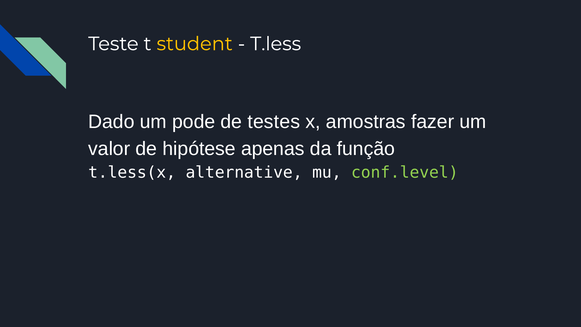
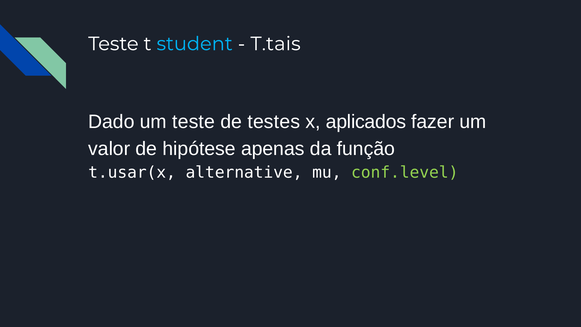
student colour: yellow -> light blue (195, 44)
T.less: T.less -> T.tais (276, 44)
um pode: pode -> teste (194, 122)
amostras: amostras -> aplicados (366, 122)
t.less(x: t.less(x -> t.usar(x (132, 173)
